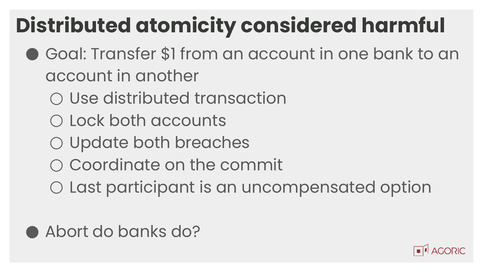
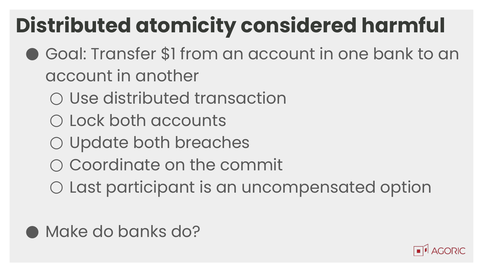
Abort: Abort -> Make (67, 232)
